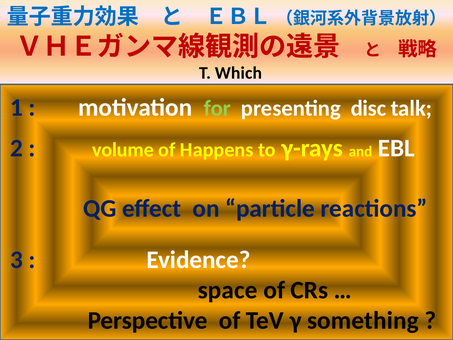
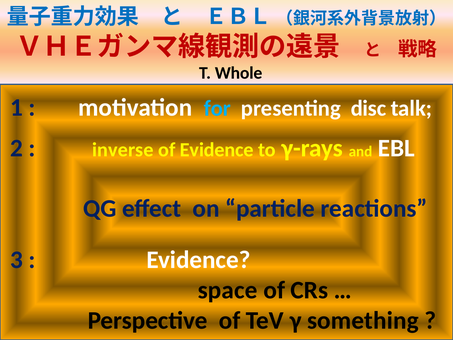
Which: Which -> Whole (239, 73)
for colour: light green -> light blue (217, 108)
volume: volume -> inverse (123, 150)
of Happens: Happens -> Evidence (217, 150)
